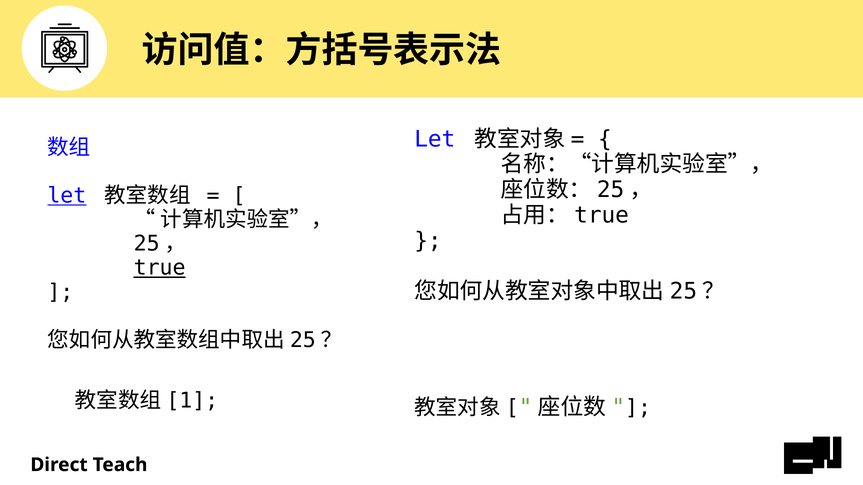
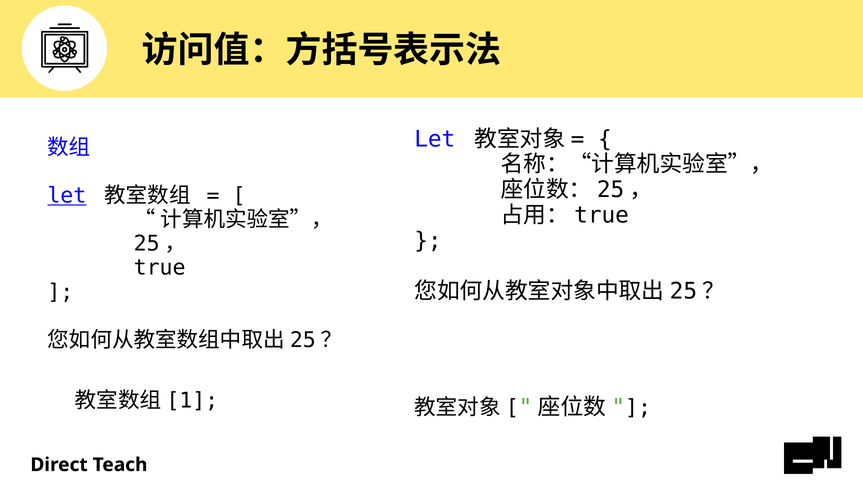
true underline: present -> none (160, 268)
